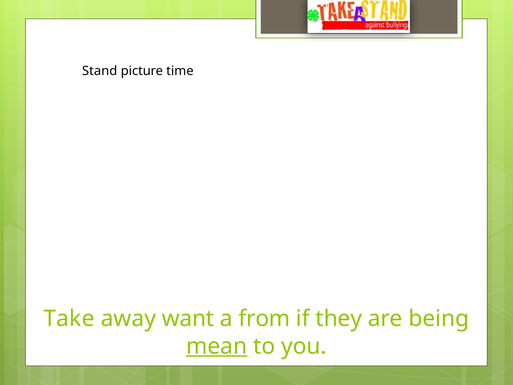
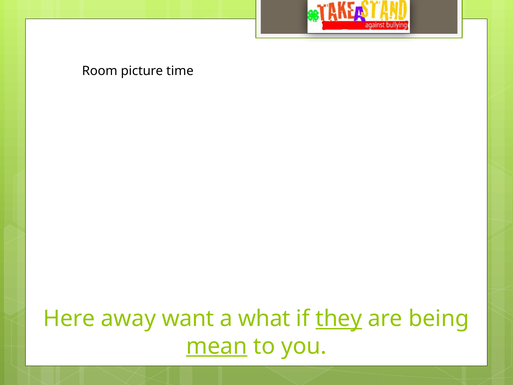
Stand: Stand -> Room (100, 71)
Take: Take -> Here (69, 319)
from: from -> what (264, 319)
they underline: none -> present (339, 319)
